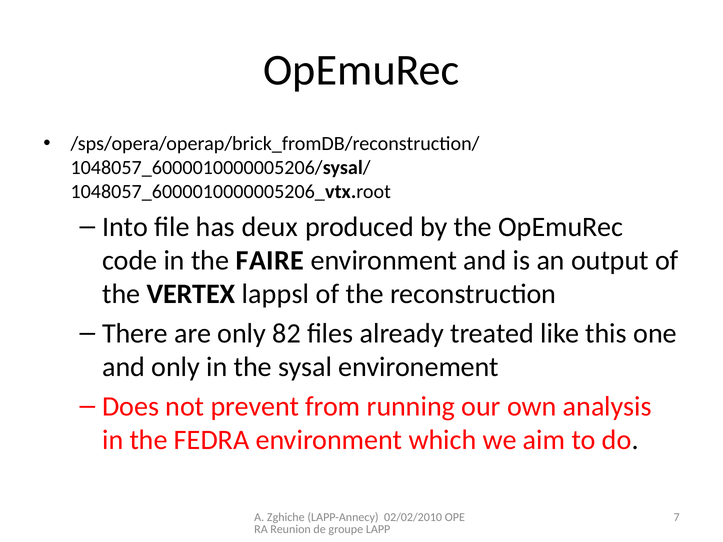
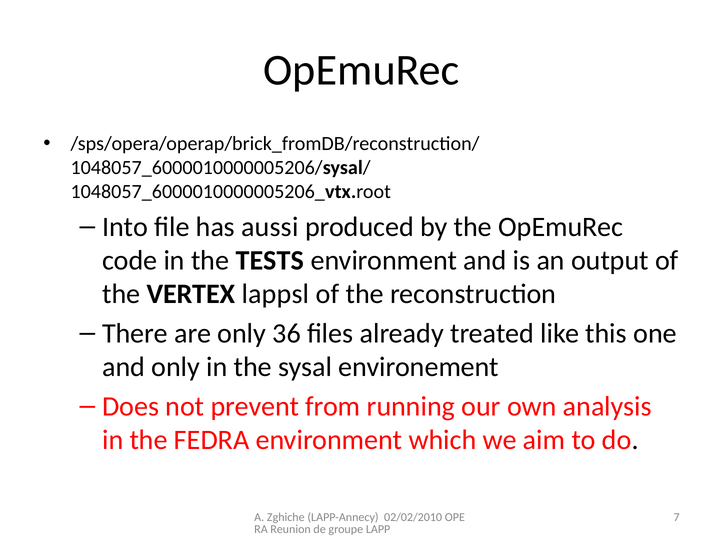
deux: deux -> aussi (270, 227)
FAIRE: FAIRE -> TESTS (270, 261)
82: 82 -> 36 (287, 334)
